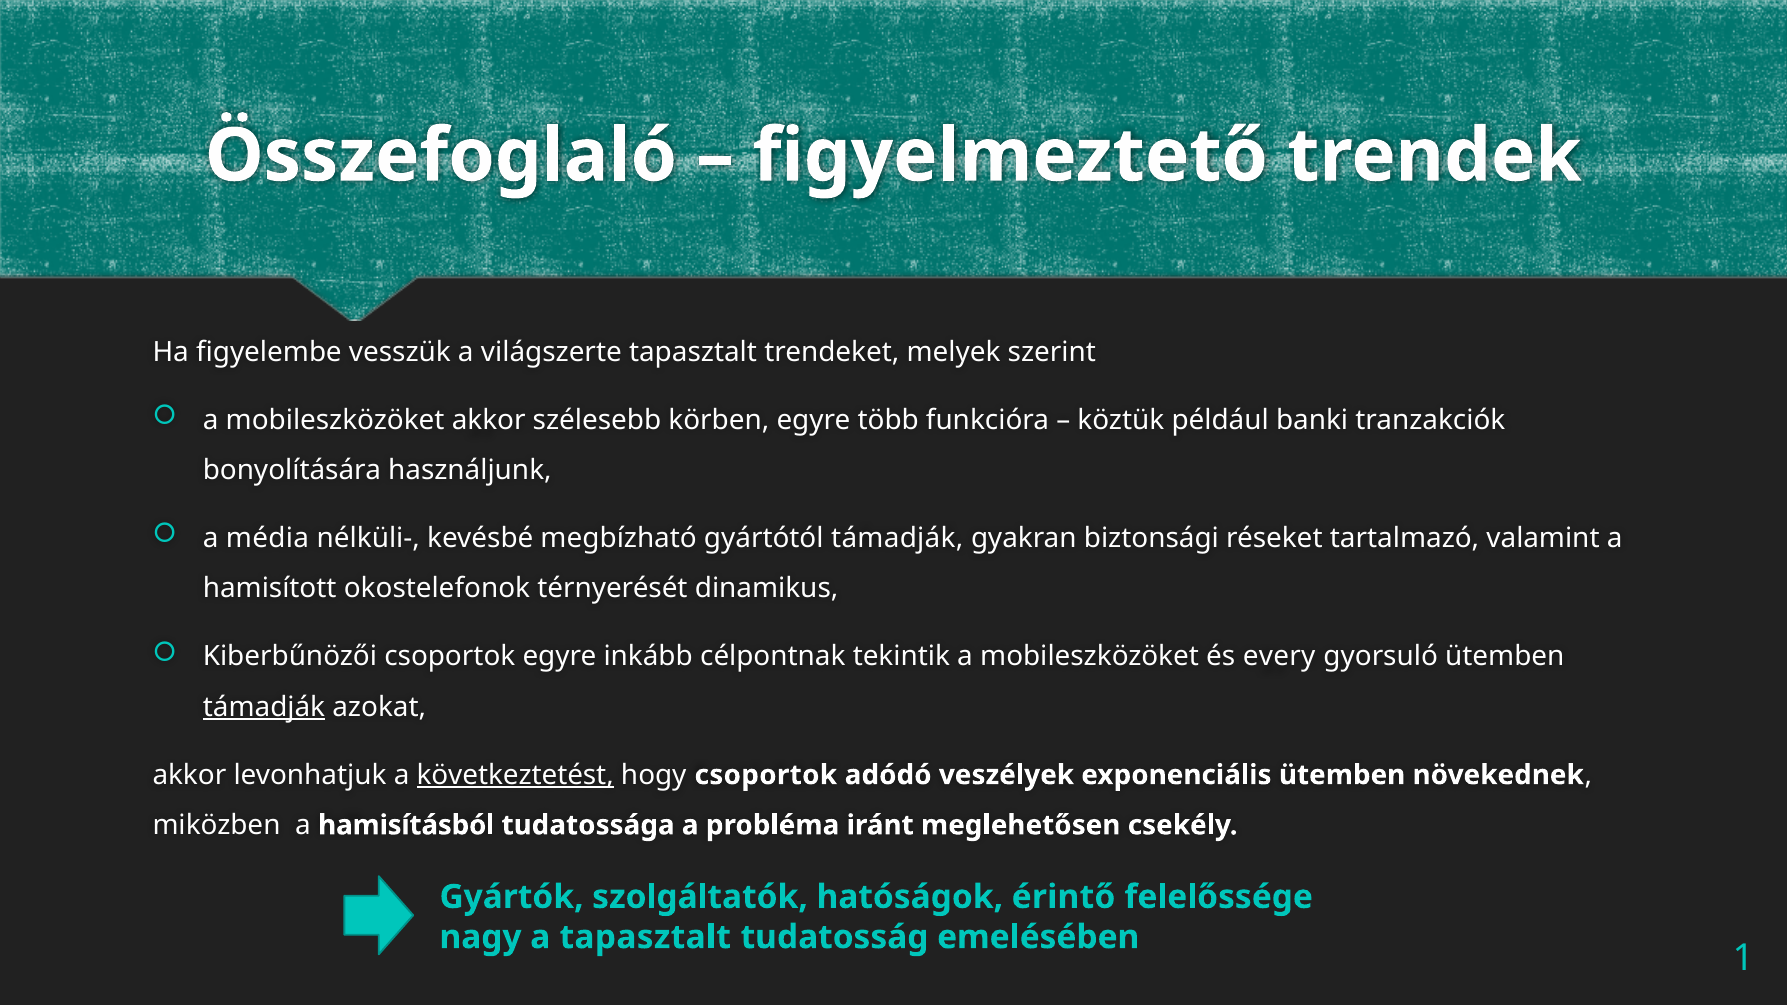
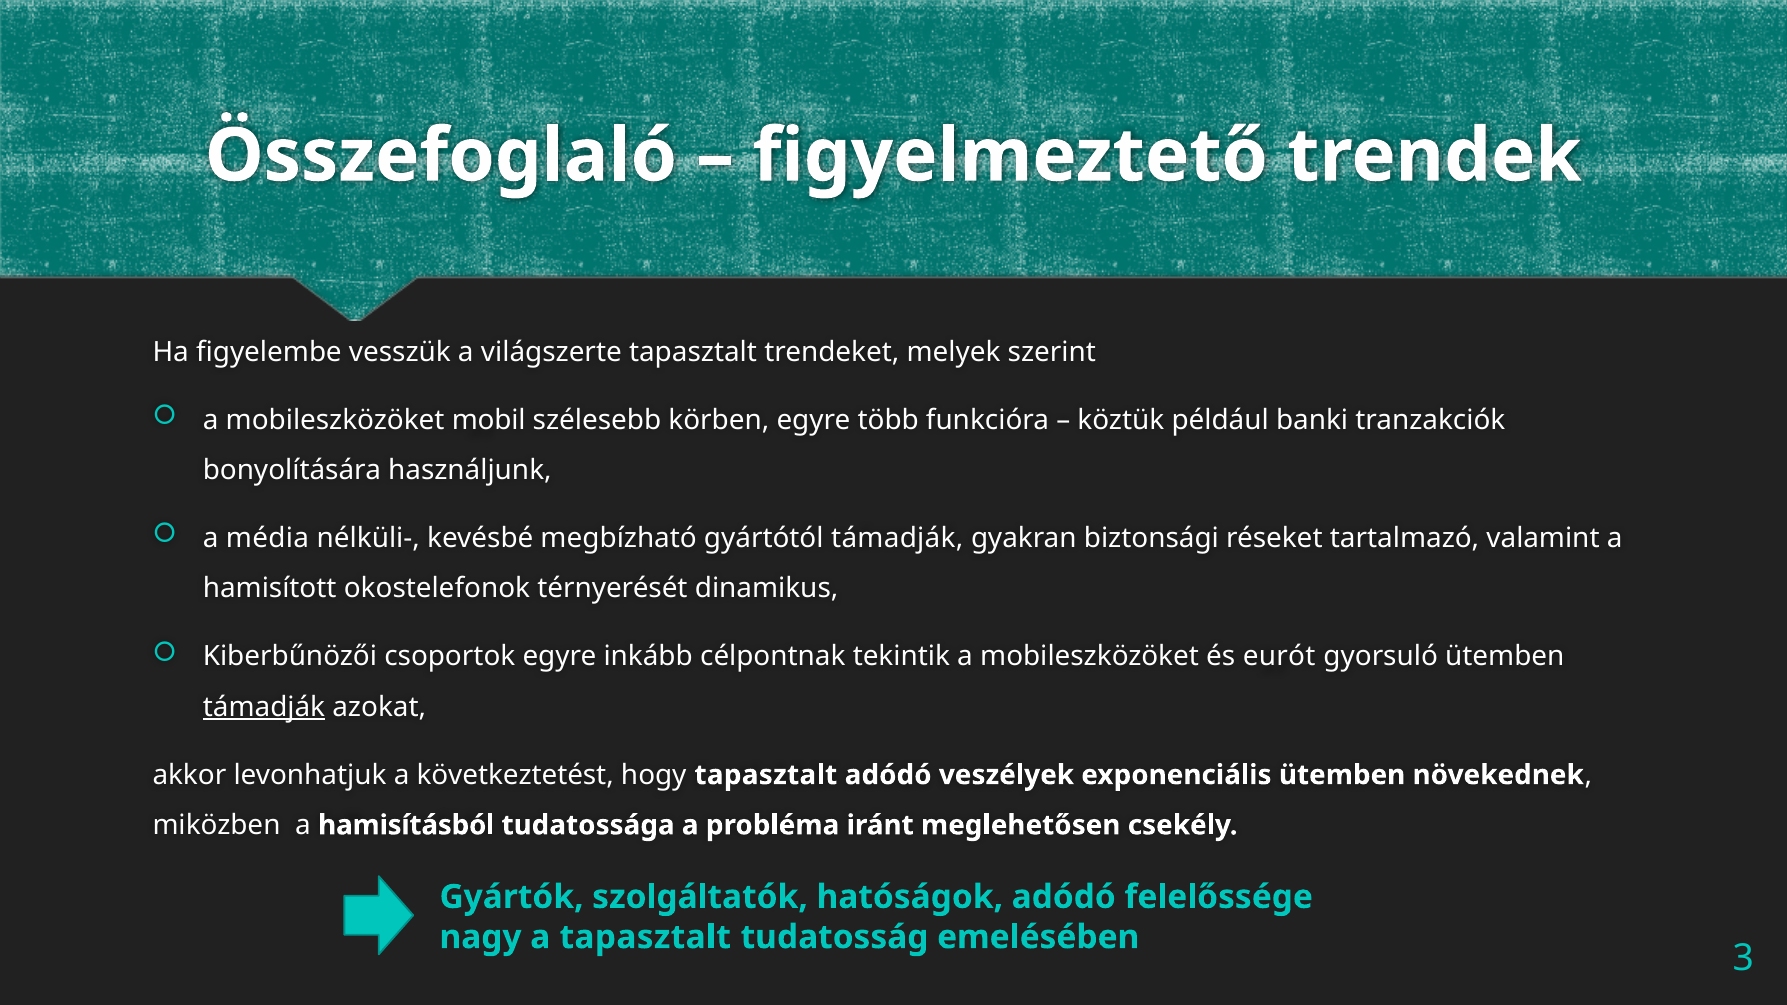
mobileszközöket akkor: akkor -> mobil (489, 420)
every: every -> eurót (1279, 657)
következtetést underline: present -> none (515, 775)
hogy csoportok: csoportok -> tapasztalt (766, 775)
hatóságok érintő: érintő -> adódó (1064, 897)
1: 1 -> 3 (1743, 958)
